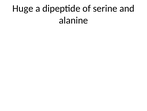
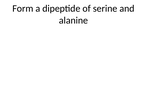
Huge: Huge -> Form (23, 8)
